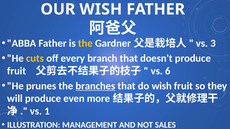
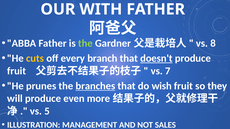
OUR WISH: WISH -> WITH (101, 9)
the colour: yellow -> light green (85, 43)
3: 3 -> 8 (213, 43)
doesn't underline: none -> present (156, 58)
6: 6 -> 7 (168, 71)
1: 1 -> 5 (47, 111)
